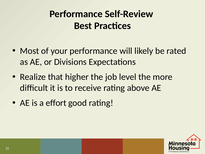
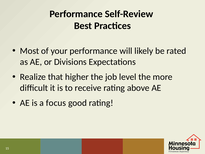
effort: effort -> focus (56, 103)
